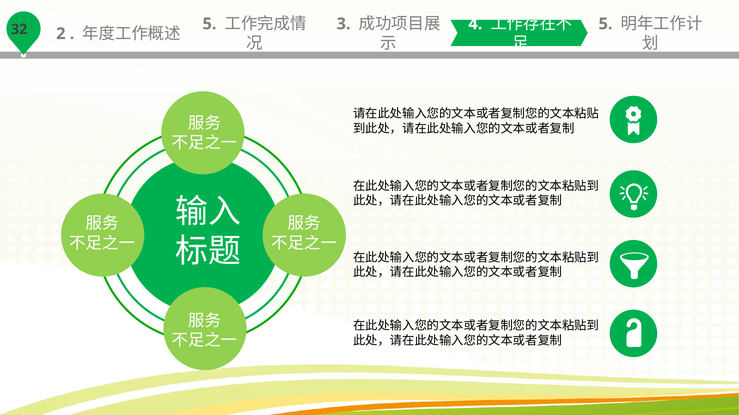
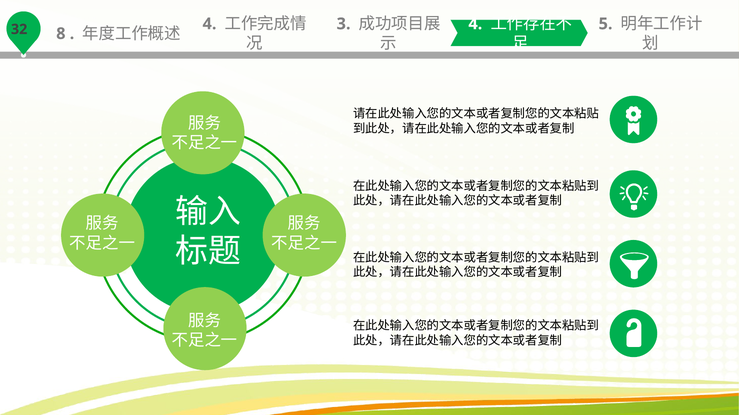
2: 2 -> 8 (61, 34)
5: 5 -> 4 (209, 24)
